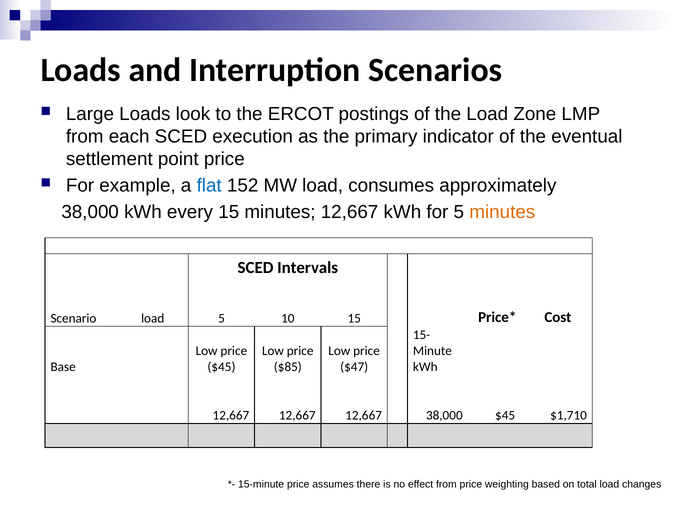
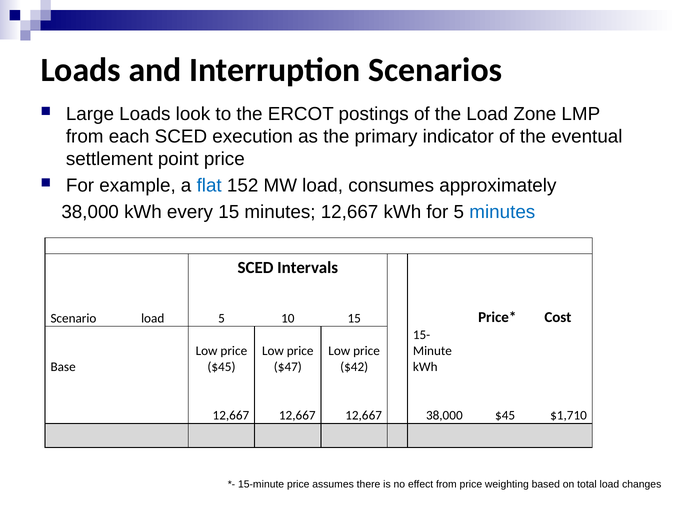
minutes colour: orange -> blue (502, 212)
$85: $85 -> $47 (288, 367)
$47: $47 -> $42 (354, 367)
